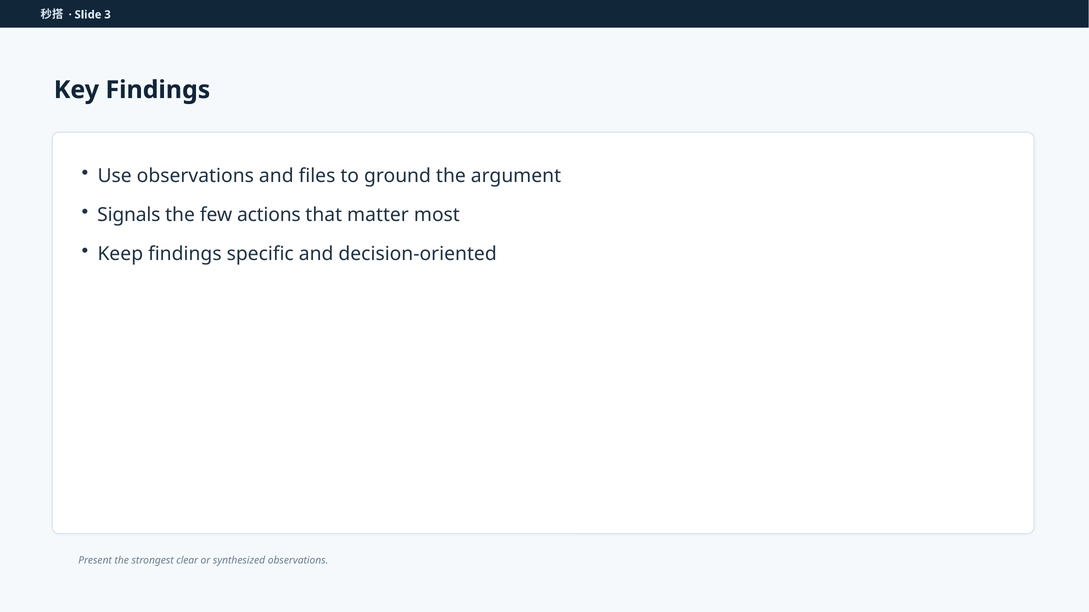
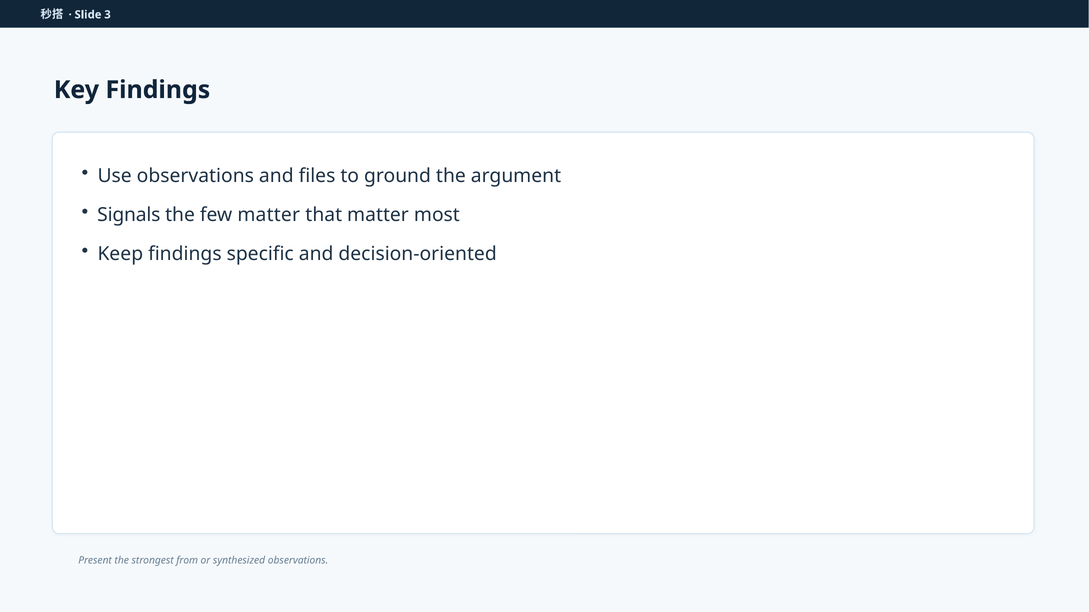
few actions: actions -> matter (269, 215)
clear: clear -> from (187, 561)
